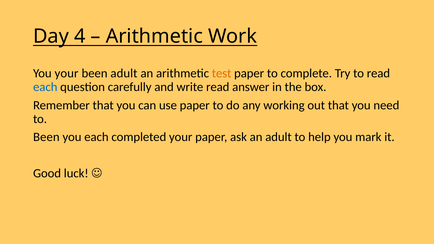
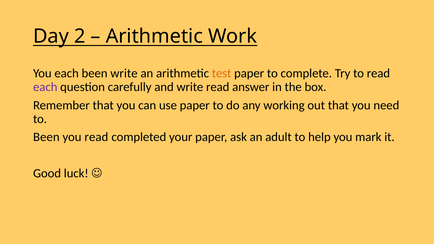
4: 4 -> 2 (80, 36)
You your: your -> each (67, 73)
been adult: adult -> write (124, 73)
each colour: blue -> purple (45, 87)
you each: each -> read (96, 137)
